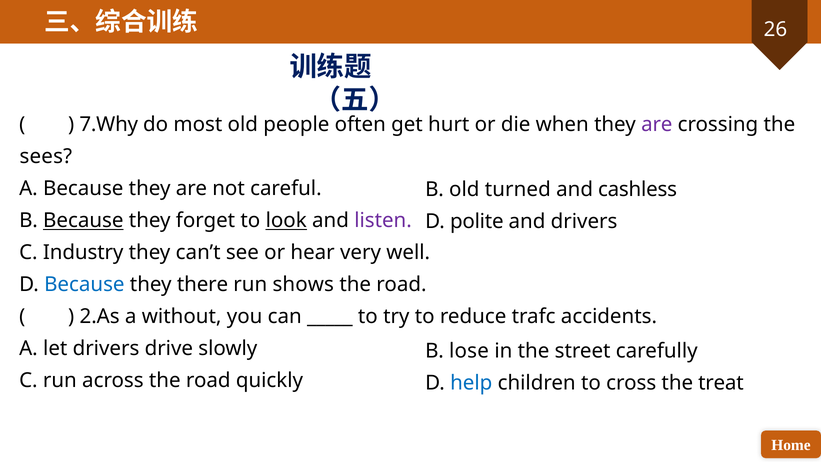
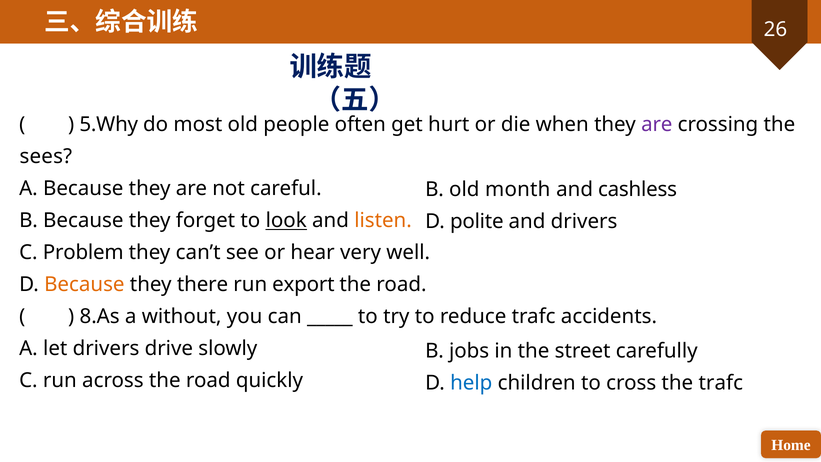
7.Why: 7.Why -> 5.Why (109, 125)
turned: turned -> month (518, 189)
Because underline: present -> none (83, 221)
listen colour: purple -> orange (383, 221)
Industry: Industry -> Problem (83, 253)
Because colour: blue -> orange (84, 285)
shows: shows -> export (303, 285)
2.As: 2.As -> 8.As (100, 317)
lose: lose -> jobs (469, 351)
the treat: treat -> trafc (721, 383)
